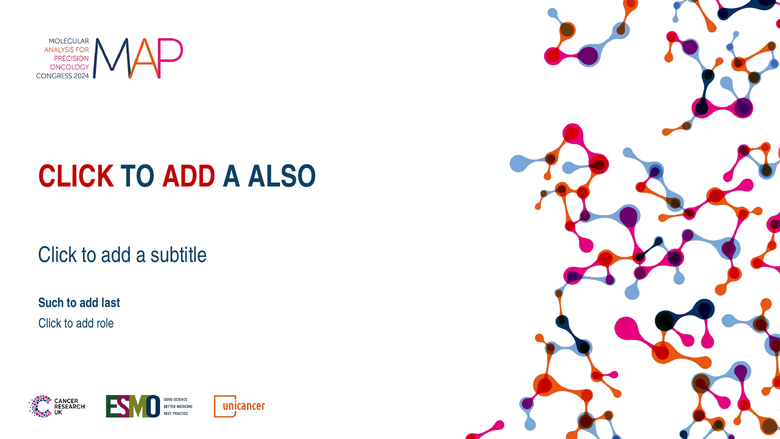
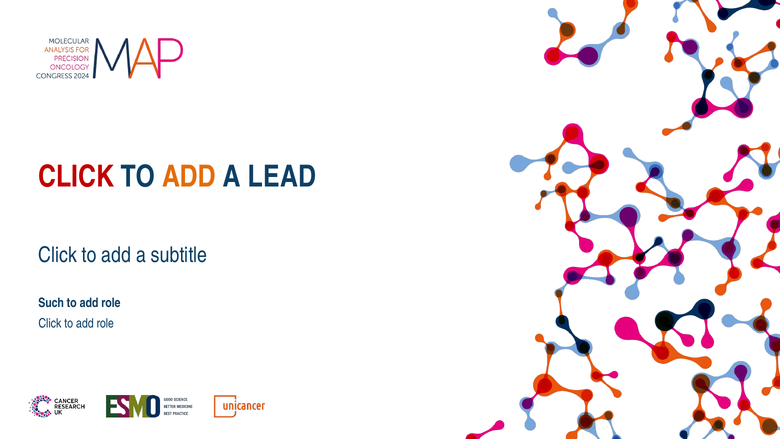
ADD colour: red -> orange (189, 177)
ALSO: ALSO -> LEAD (282, 177)
last: last -> role (111, 303)
